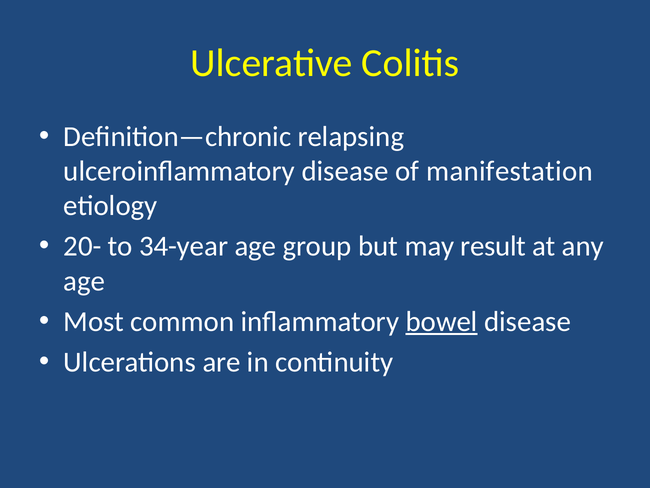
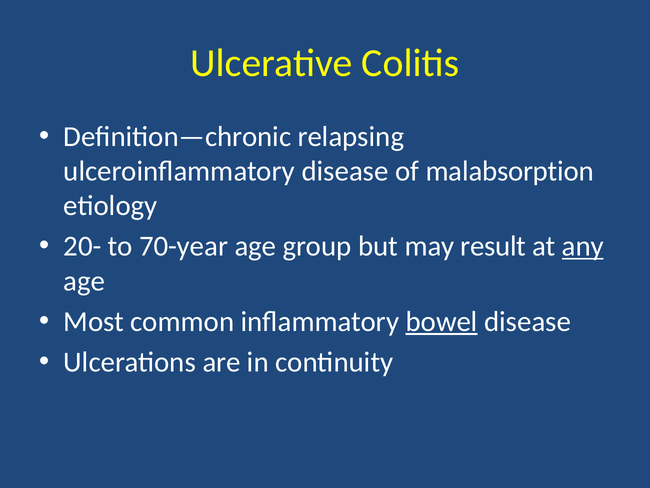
manifestation: manifestation -> malabsorption (510, 171)
34-year: 34-year -> 70-year (184, 246)
any underline: none -> present (583, 246)
